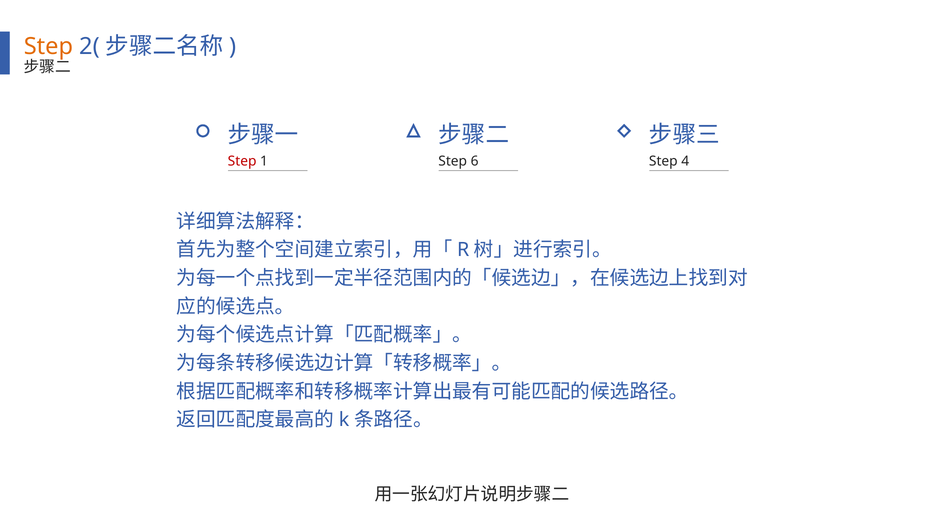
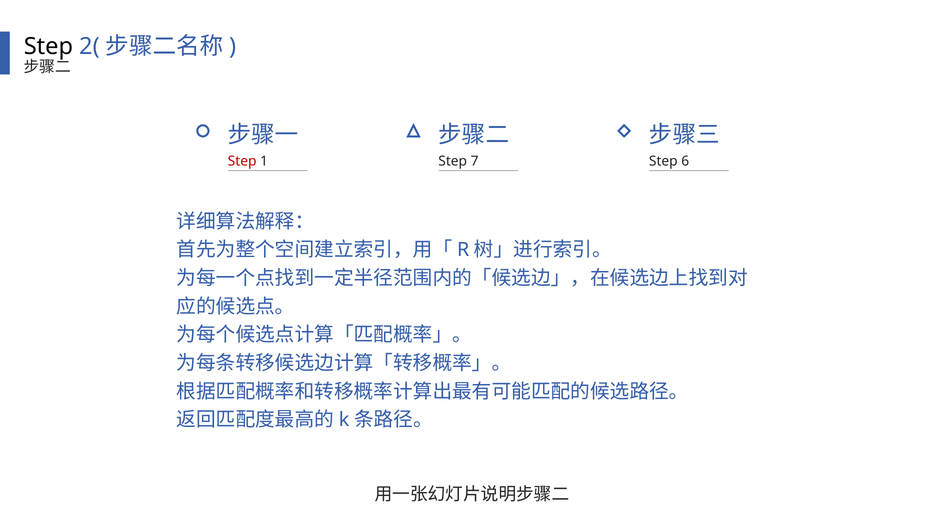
Step colour: orange -> black (48, 47)
6: 6 -> 7 (475, 161)
4: 4 -> 6 (685, 161)
